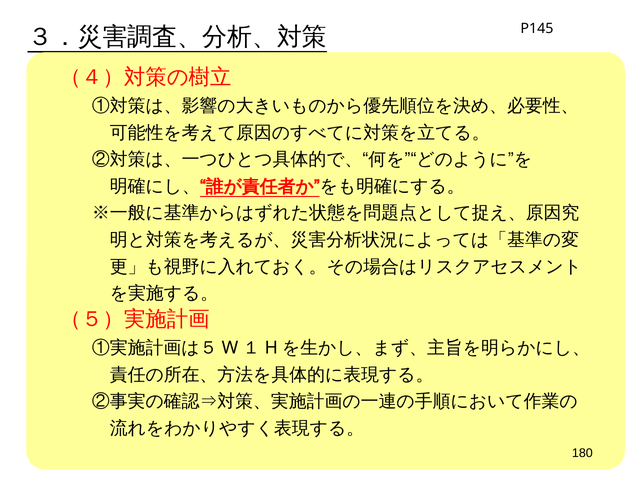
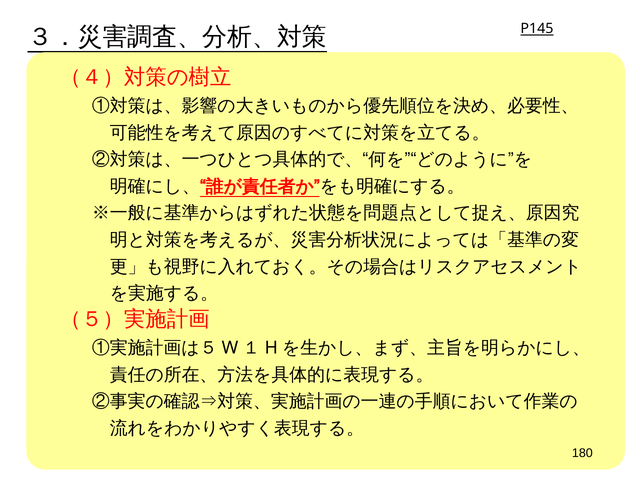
P145 underline: none -> present (537, 29)
